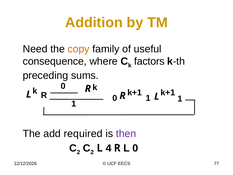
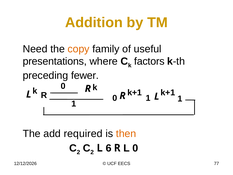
consequence: consequence -> presentations (55, 61)
sums: sums -> fewer (85, 75)
then colour: purple -> orange (126, 133)
4: 4 -> 6 (109, 148)
